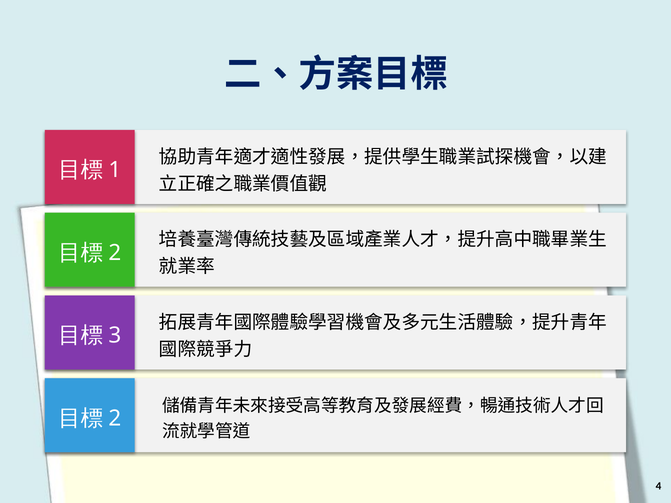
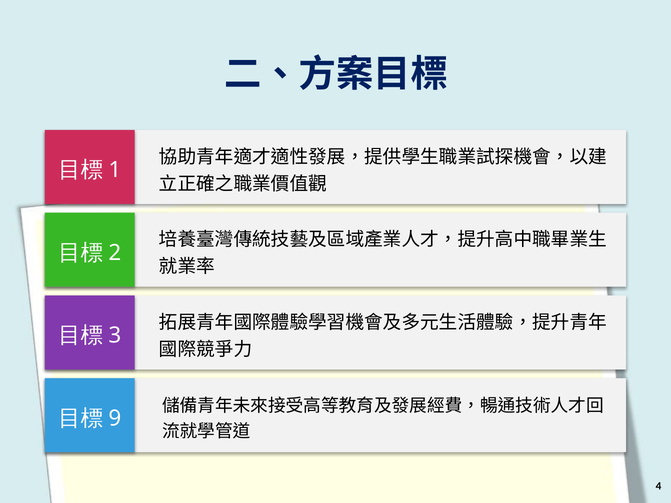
2: 2 -> 9 (115, 418)
